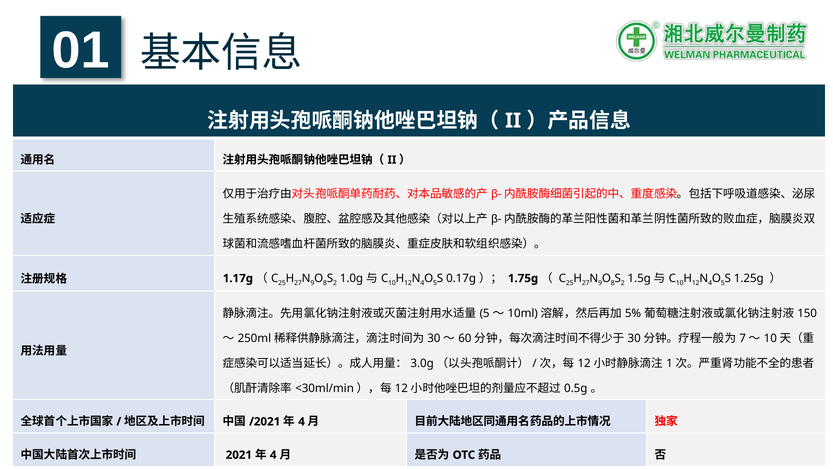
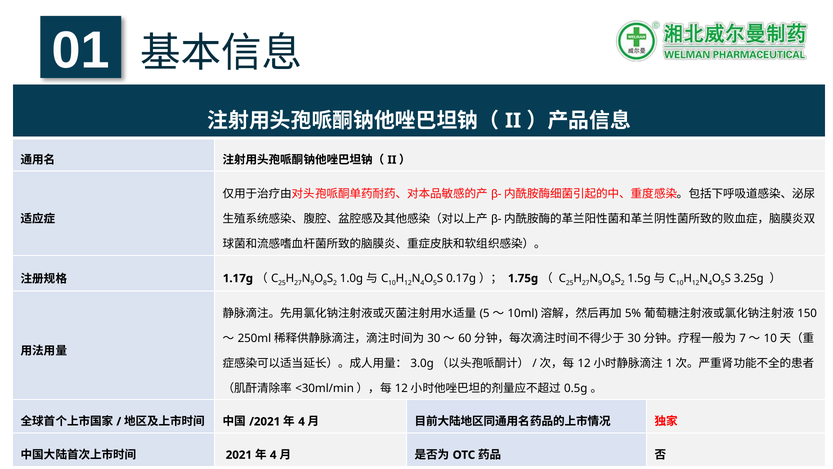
1.25g: 1.25g -> 3.25g (749, 278)
